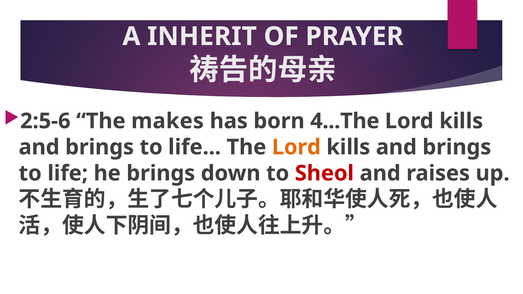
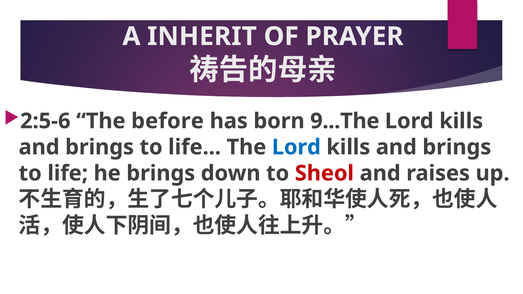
makes: makes -> before (167, 121)
4...The: 4...The -> 9...The (345, 121)
Lord colour: orange -> blue (296, 147)
